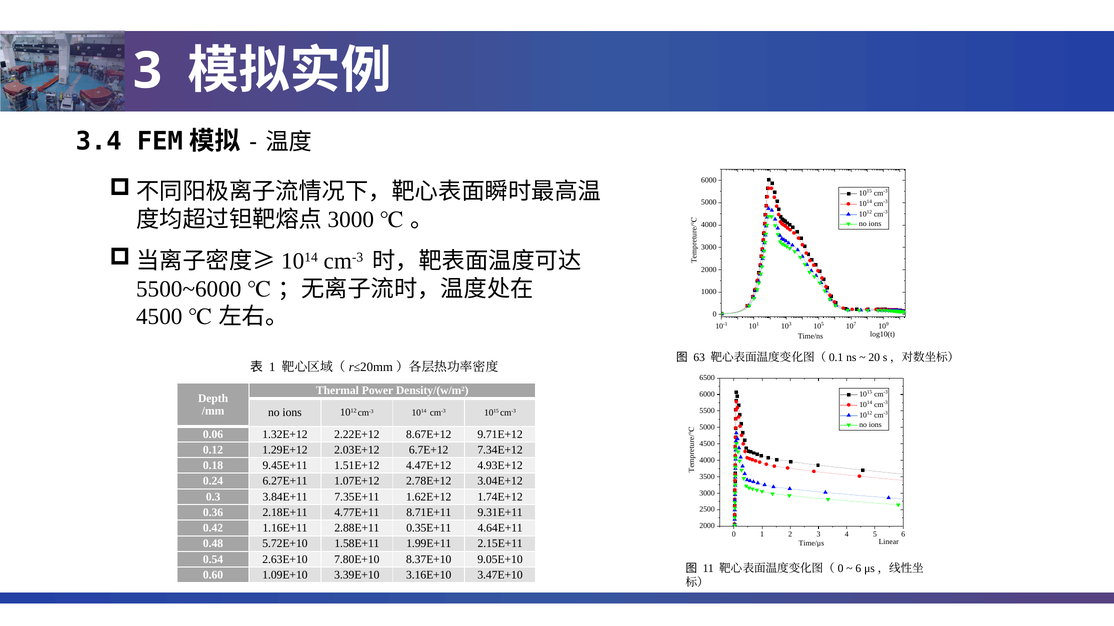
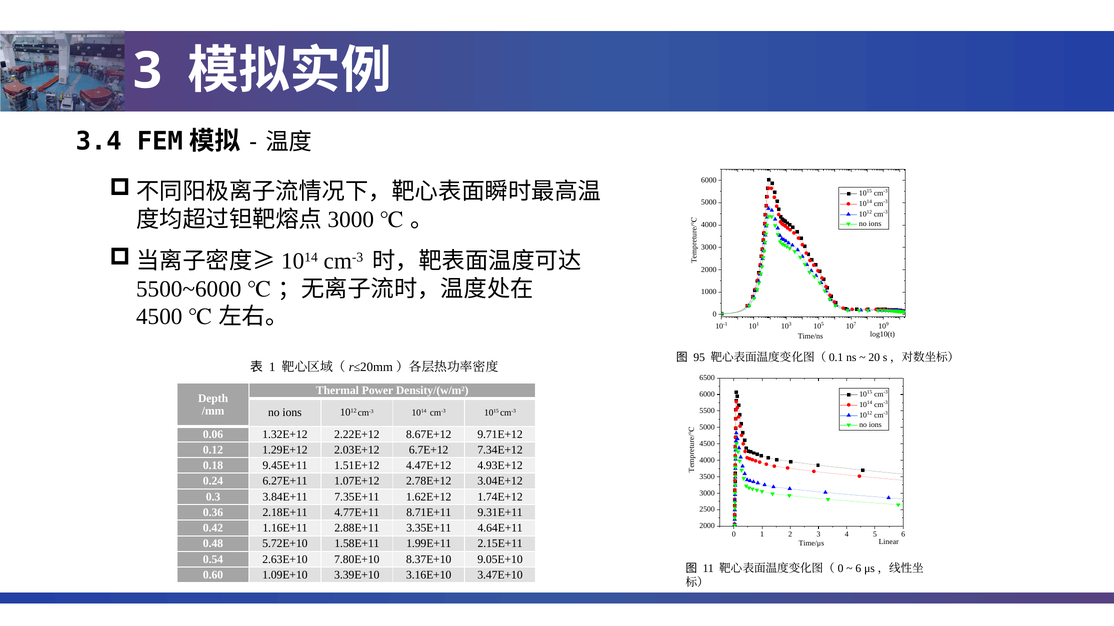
63: 63 -> 95 (699, 358)
0.35E+11: 0.35E+11 -> 3.35E+11 (429, 529)
